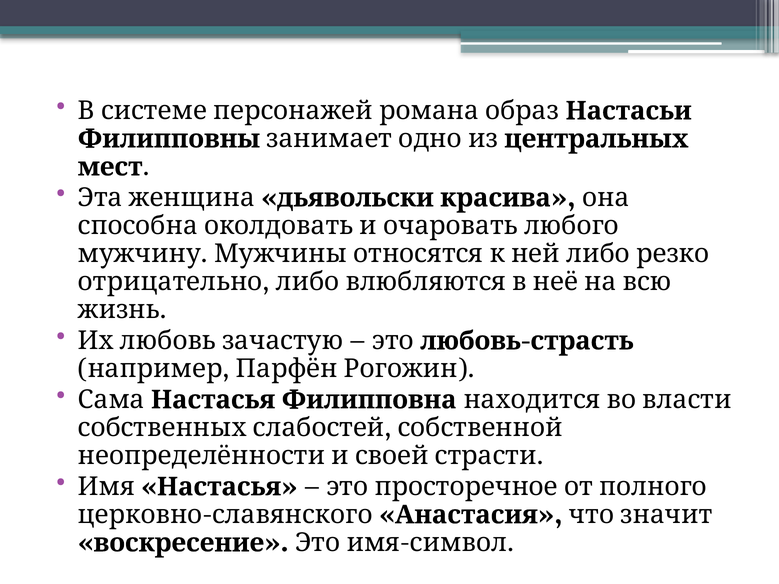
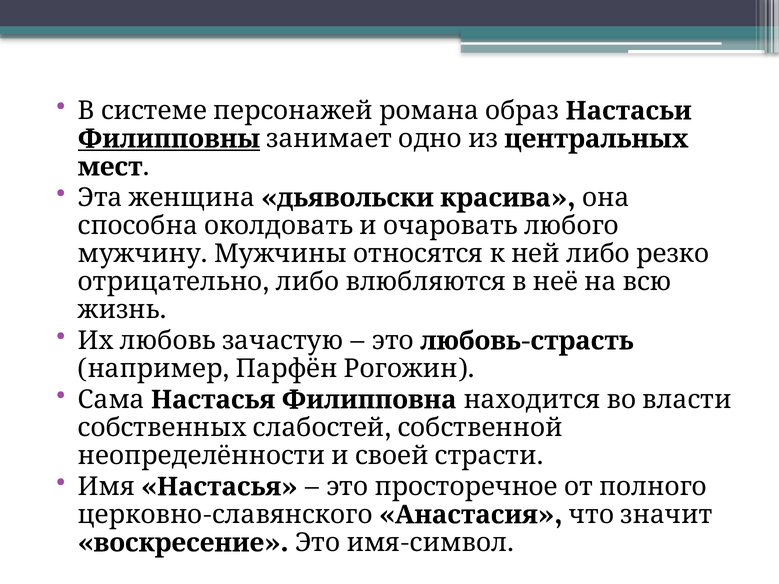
Филипповны underline: none -> present (169, 139)
